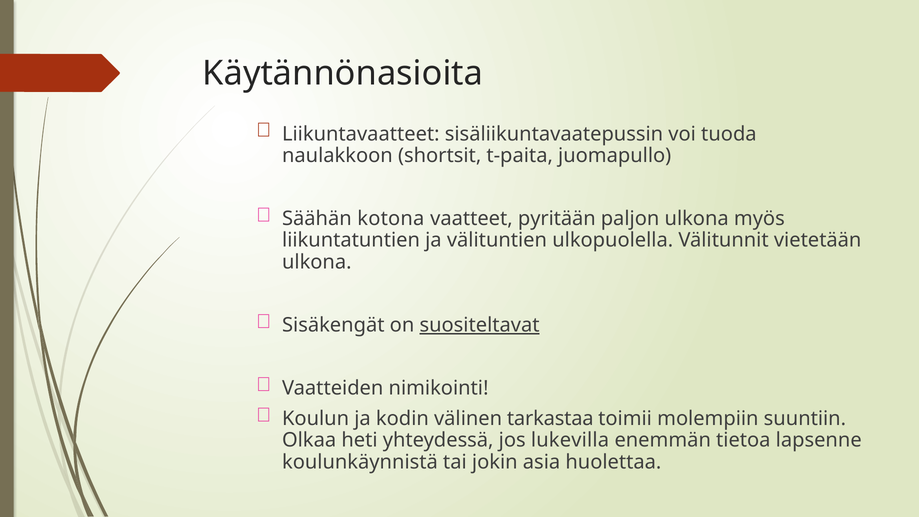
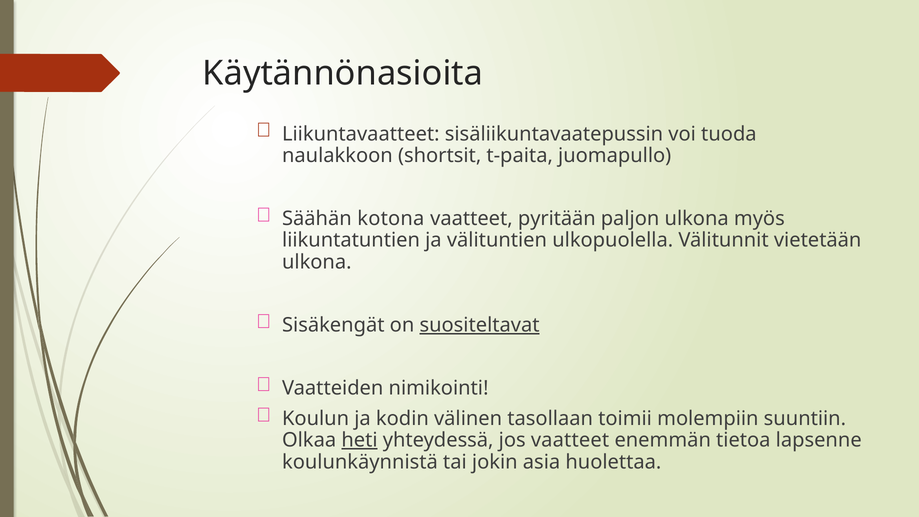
tarkastaa: tarkastaa -> tasollaan (550, 418)
heti underline: none -> present (360, 440)
jos lukevilla: lukevilla -> vaatteet (570, 440)
